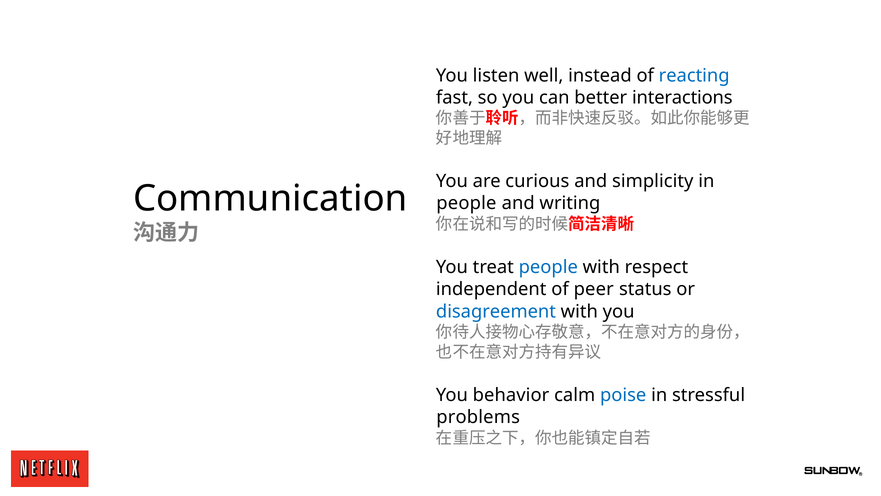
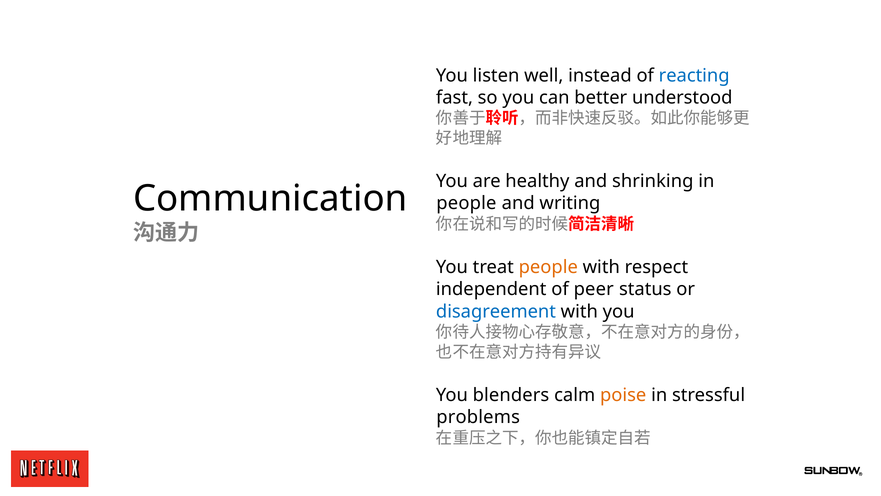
interactions: interactions -> understood (682, 97)
curious: curious -> healthy (537, 181)
simplicity: simplicity -> shrinking (653, 181)
people colour: blue -> orange (548, 267)
behavior: behavior -> blenders (511, 395)
poise colour: blue -> orange (623, 395)
